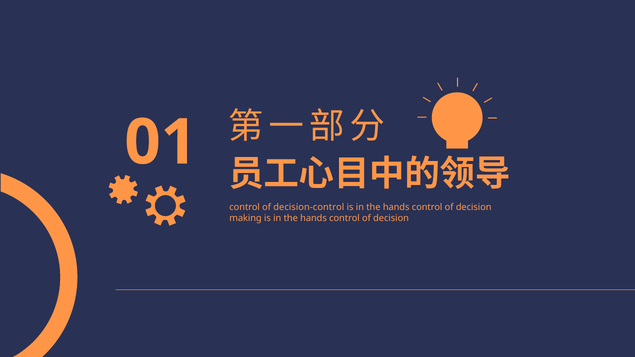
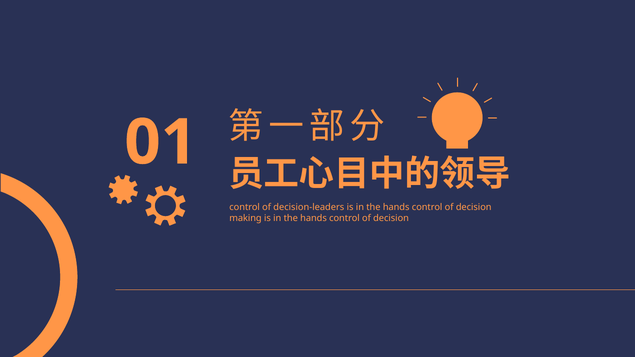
decision-control: decision-control -> decision-leaders (309, 207)
